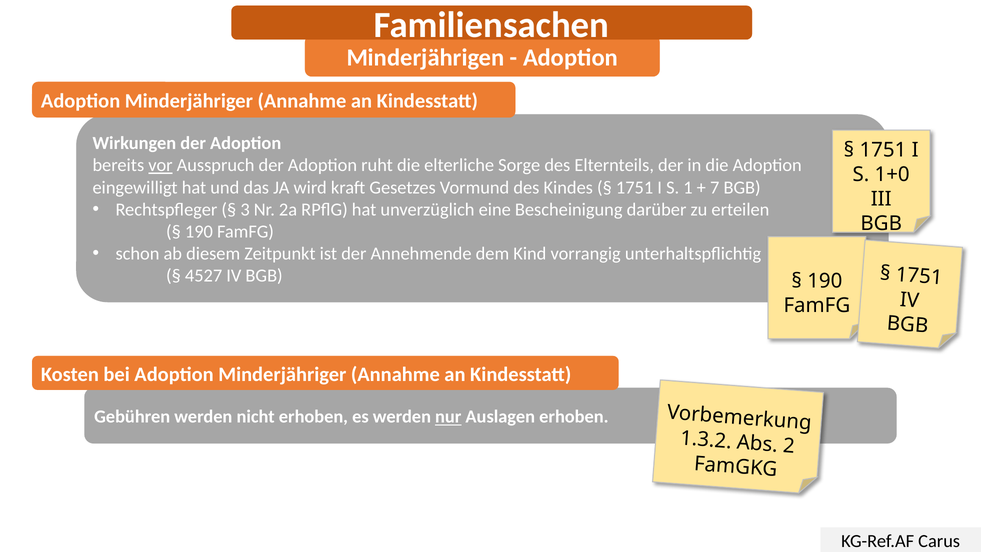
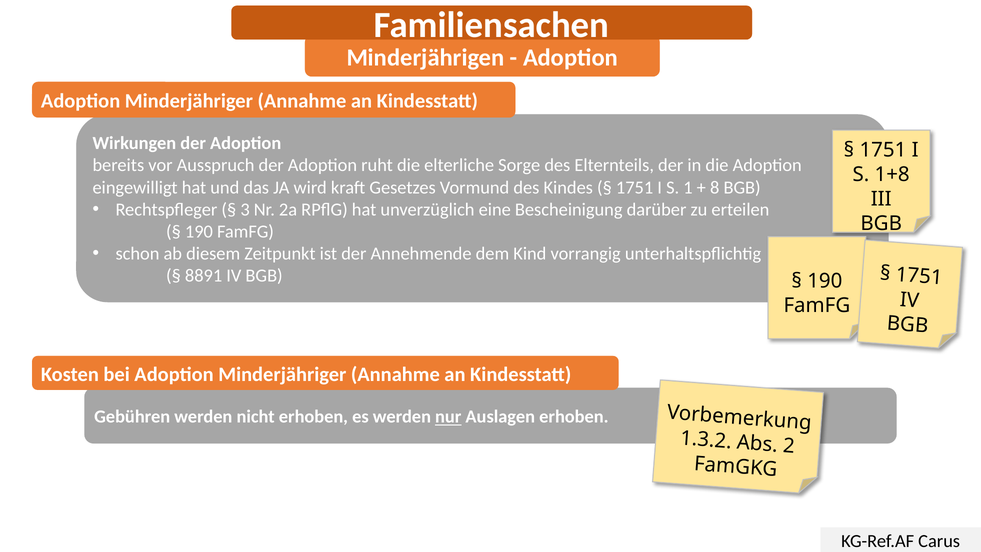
vor underline: present -> none (160, 165)
1+0: 1+0 -> 1+8 (892, 174)
7: 7 -> 8 (715, 187)
4527: 4527 -> 8891 (204, 276)
